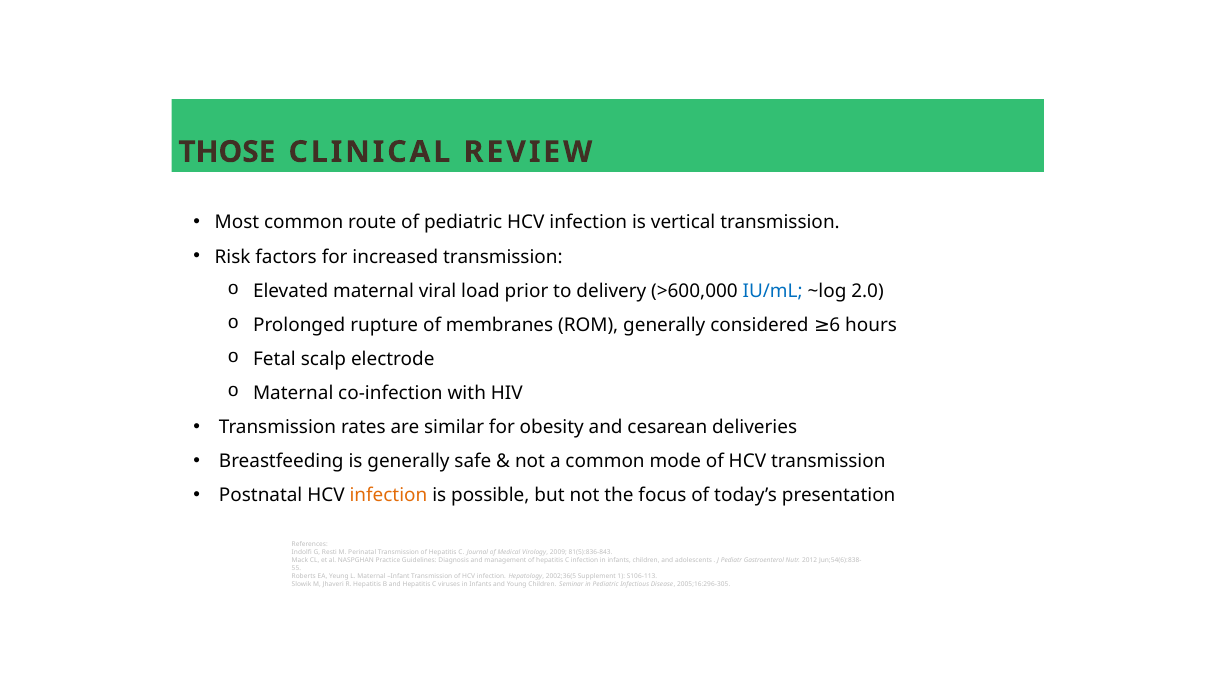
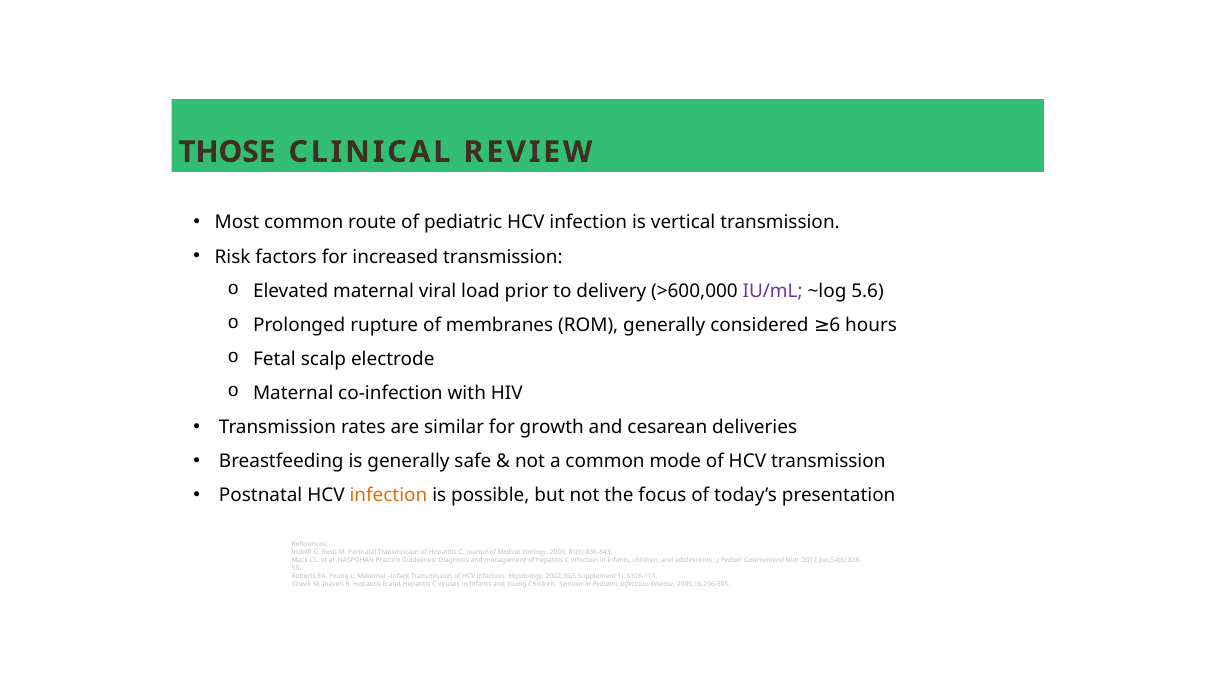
IU/mL colour: blue -> purple (773, 291)
2.0: 2.0 -> 5.6 (868, 291)
obesity: obesity -> growth (552, 428)
